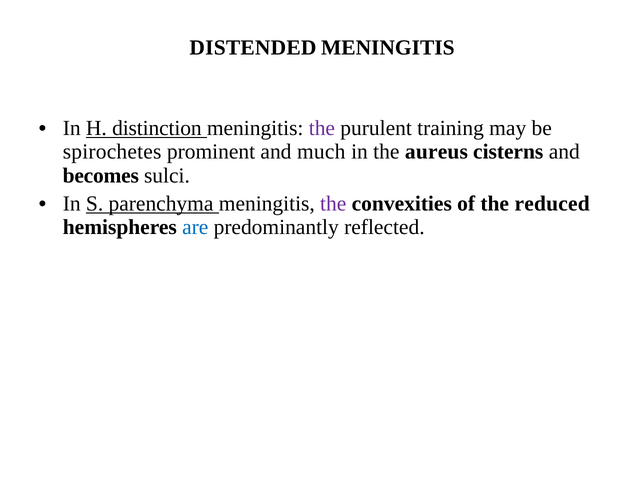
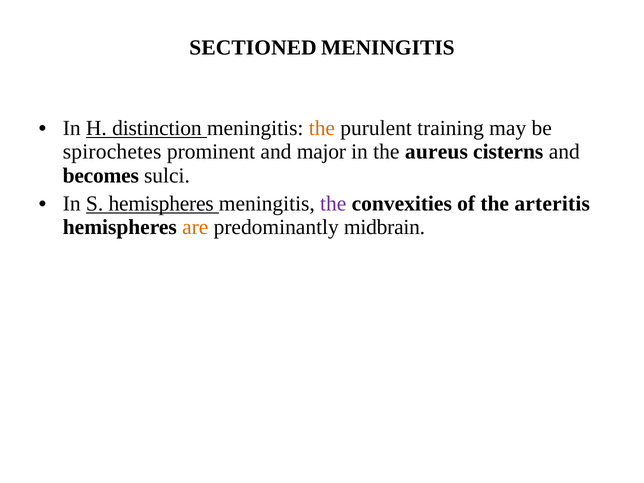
DISTENDED: DISTENDED -> SECTIONED (253, 48)
the colour: purple -> orange (322, 128)
much: much -> major (321, 152)
S parenchyma: parenchyma -> hemispheres (161, 203)
reduced: reduced -> arteritis (552, 203)
are colour: blue -> orange (195, 227)
reflected: reflected -> midbrain (384, 227)
